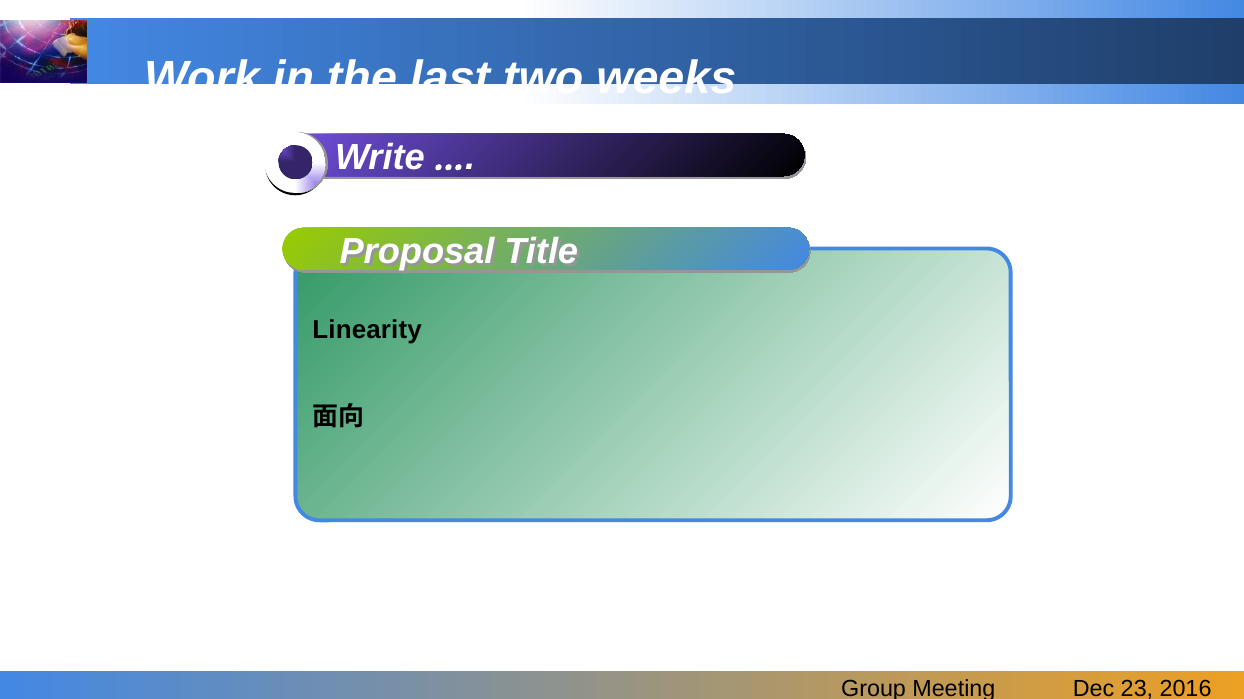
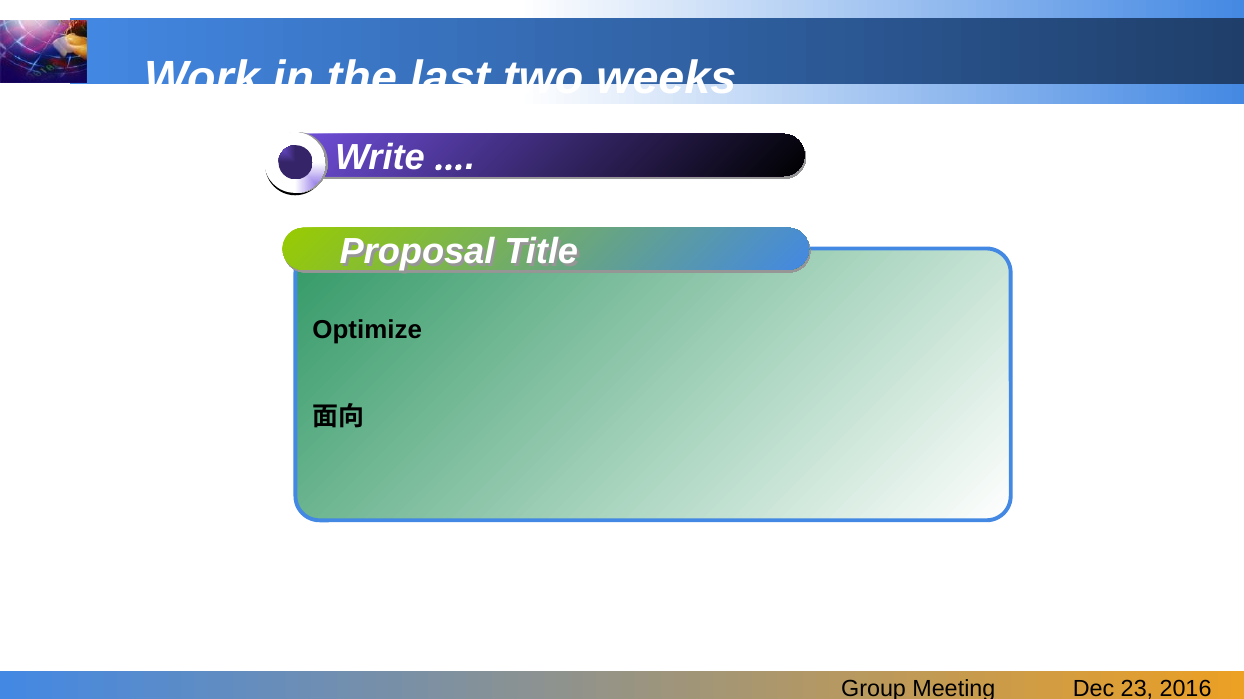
Linearity: Linearity -> Optimize (367, 330)
